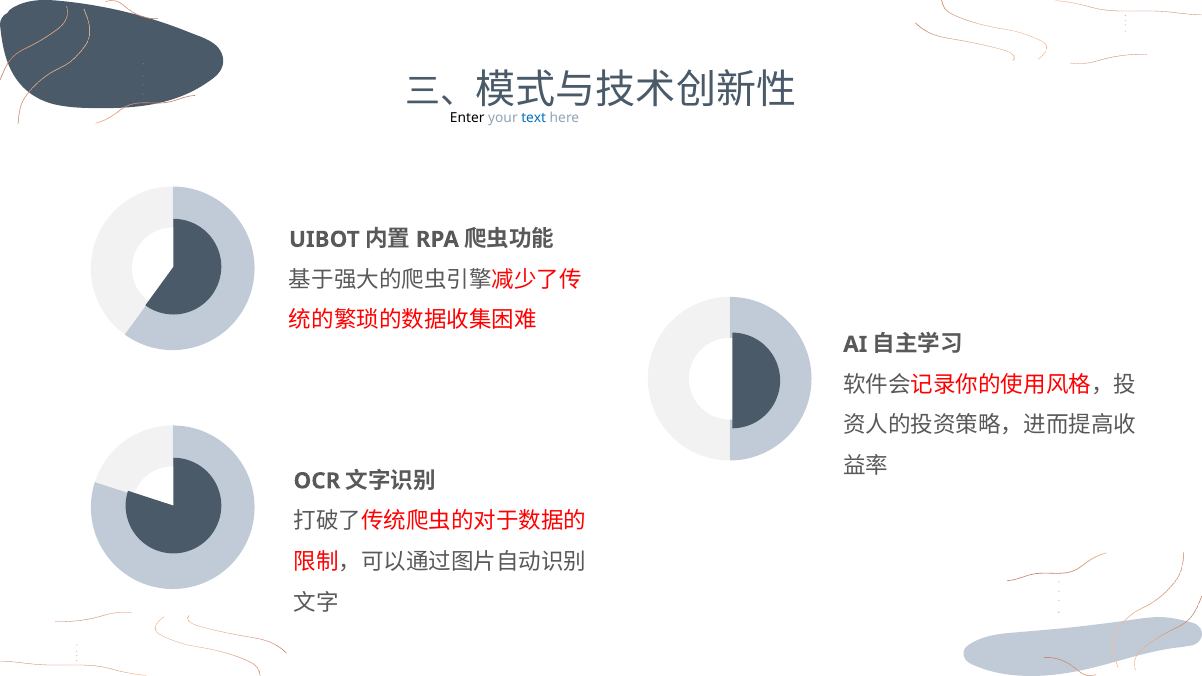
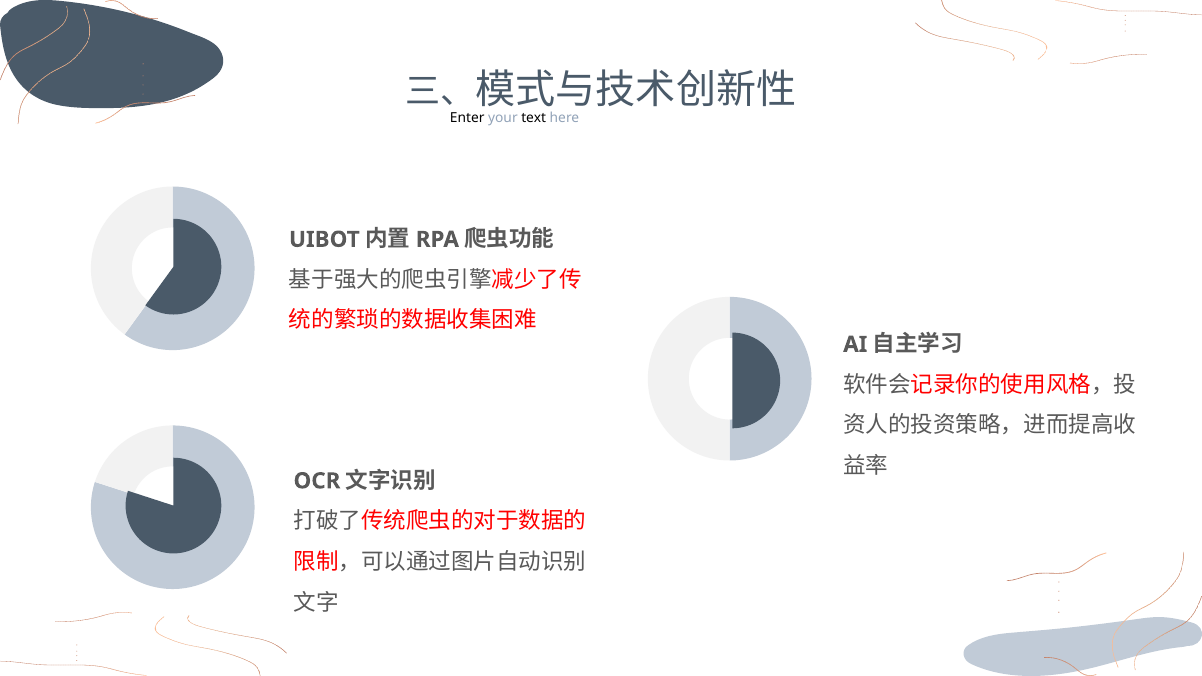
text colour: blue -> black (534, 118)
